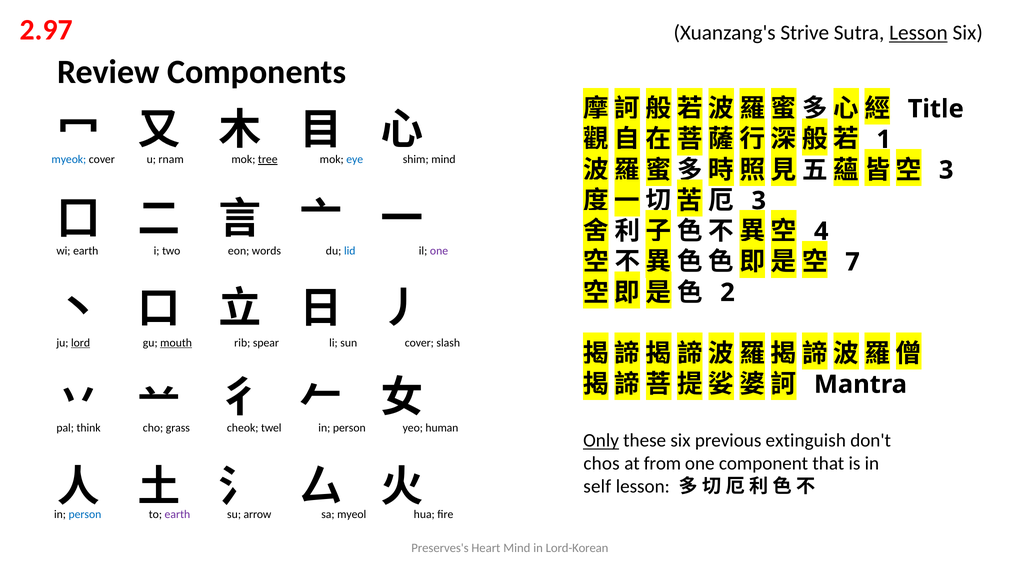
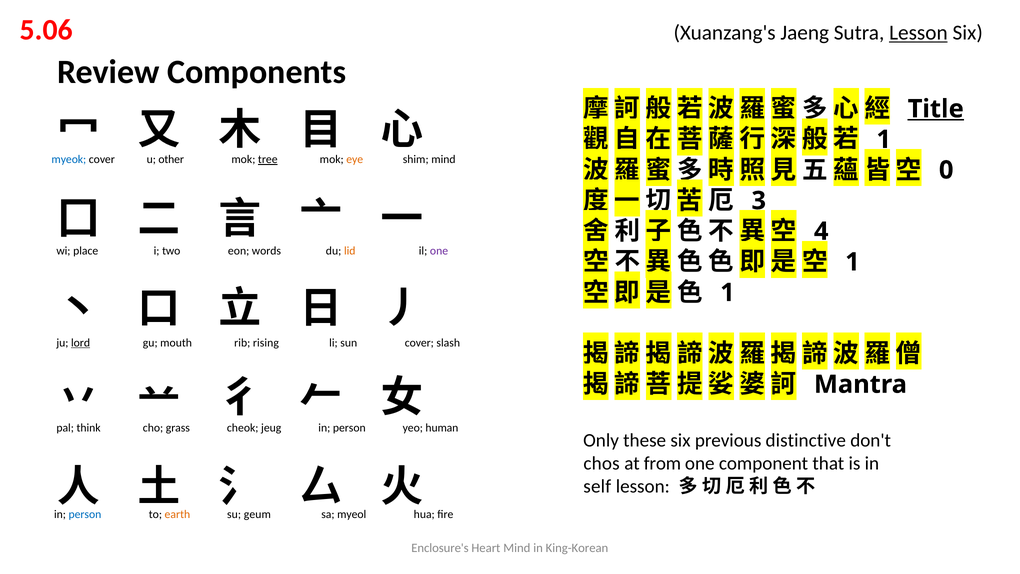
2.97: 2.97 -> 5.06 (46, 30)
Strive: Strive -> Jaeng (805, 33)
Title underline: none -> present (936, 109)
rnam: rnam -> other (171, 159)
eye colour: blue -> orange (355, 159)
3: 3 -> 0 (946, 170)
wi earth: earth -> place (86, 251)
lid colour: blue -> orange (350, 251)
7: 7 -> 1 (852, 262)
2: 2 -> 1 (728, 292)
mouth underline: present -> none (176, 343)
spear: spear -> rising (266, 343)
twel: twel -> jeug (271, 428)
Only underline: present -> none (601, 440)
extinguish: extinguish -> distinctive (806, 440)
earth colour: purple -> orange (177, 514)
arrow: arrow -> geum (257, 514)
Preserves's: Preserves's -> Enclosure's (440, 548)
Lord-Korean: Lord-Korean -> King-Korean (577, 548)
